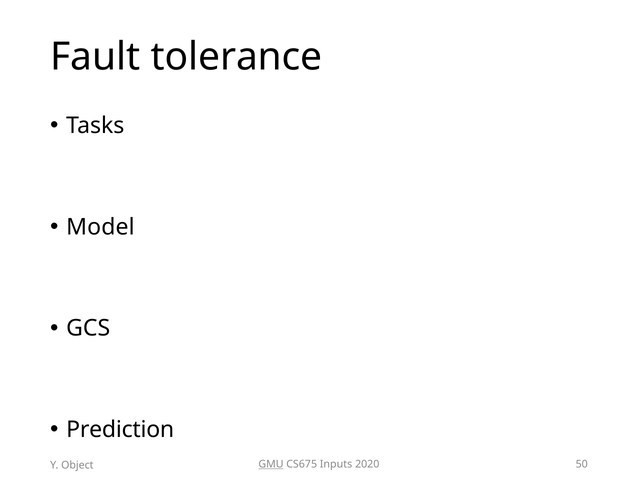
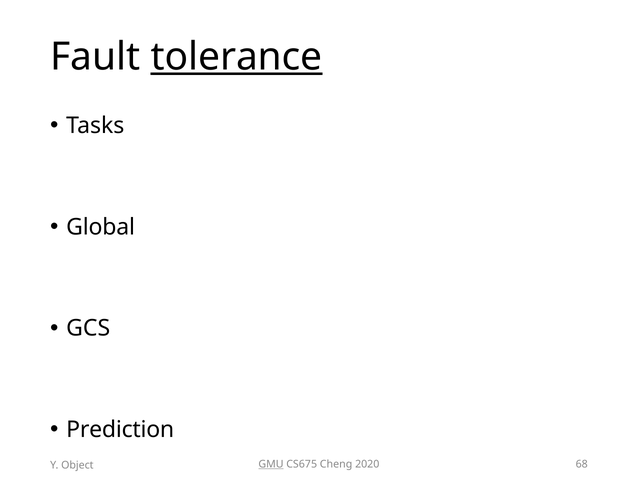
tolerance underline: none -> present (237, 57)
Model: Model -> Global (101, 227)
Inputs: Inputs -> Cheng (336, 464)
50: 50 -> 68 (582, 464)
